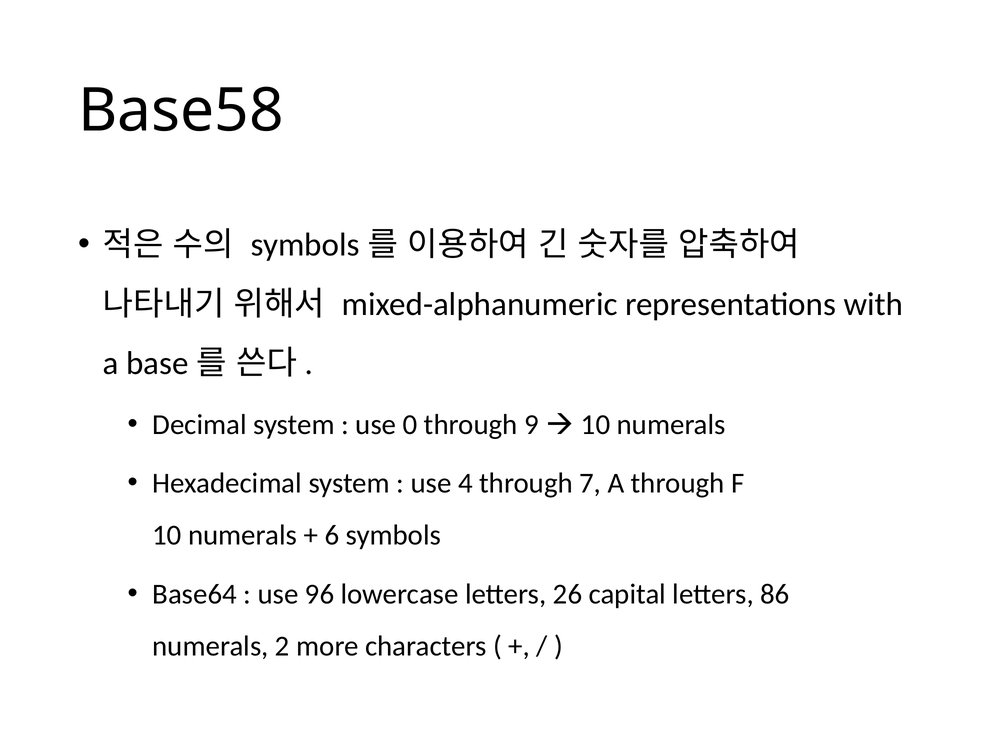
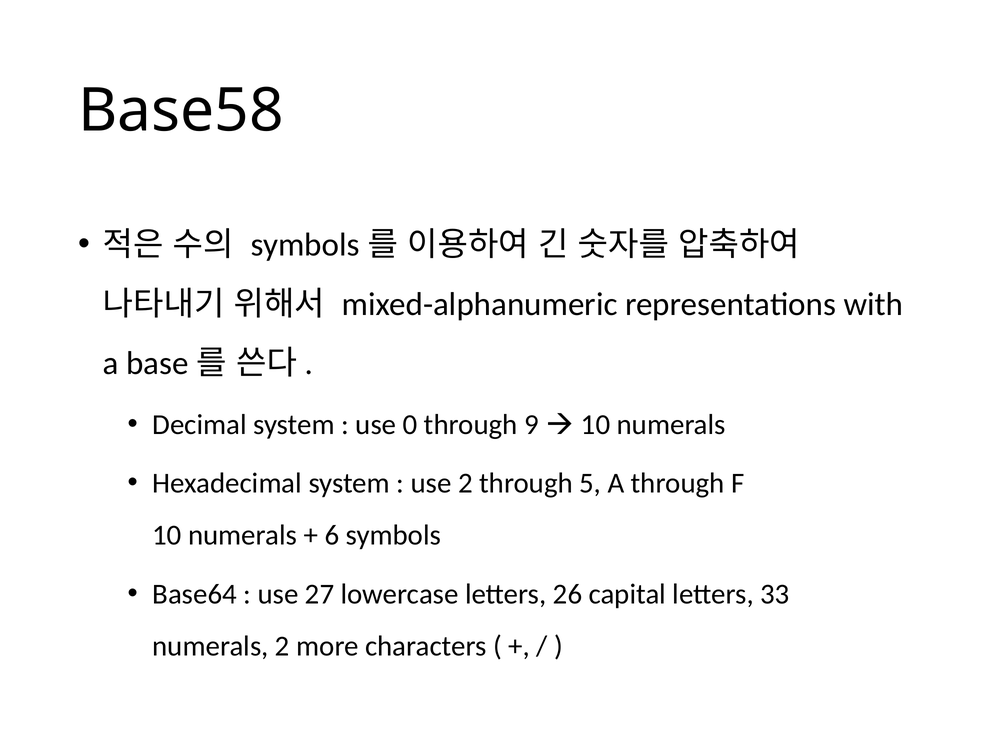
use 4: 4 -> 2 (465, 484)
7: 7 -> 5 (590, 484)
96: 96 -> 27 (320, 595)
86: 86 -> 33 (775, 595)
